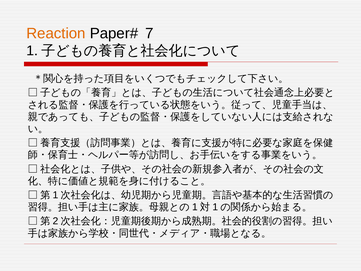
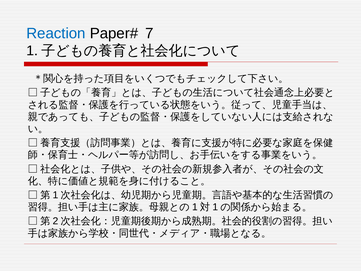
Reaction colour: orange -> blue (56, 33)
